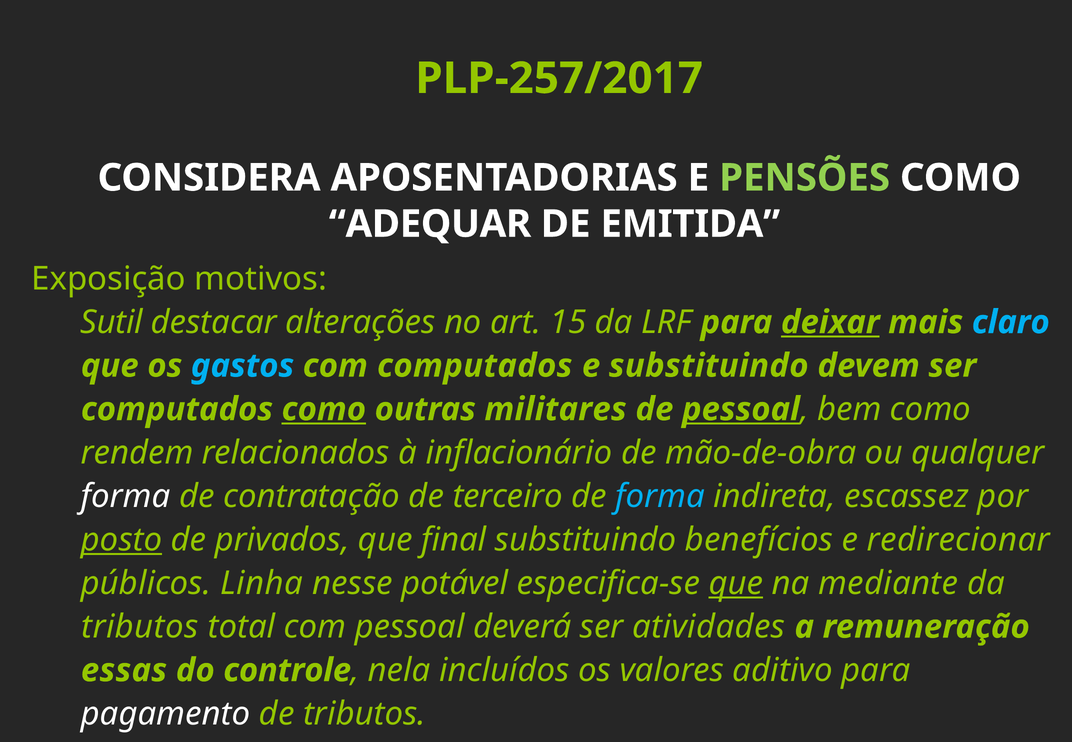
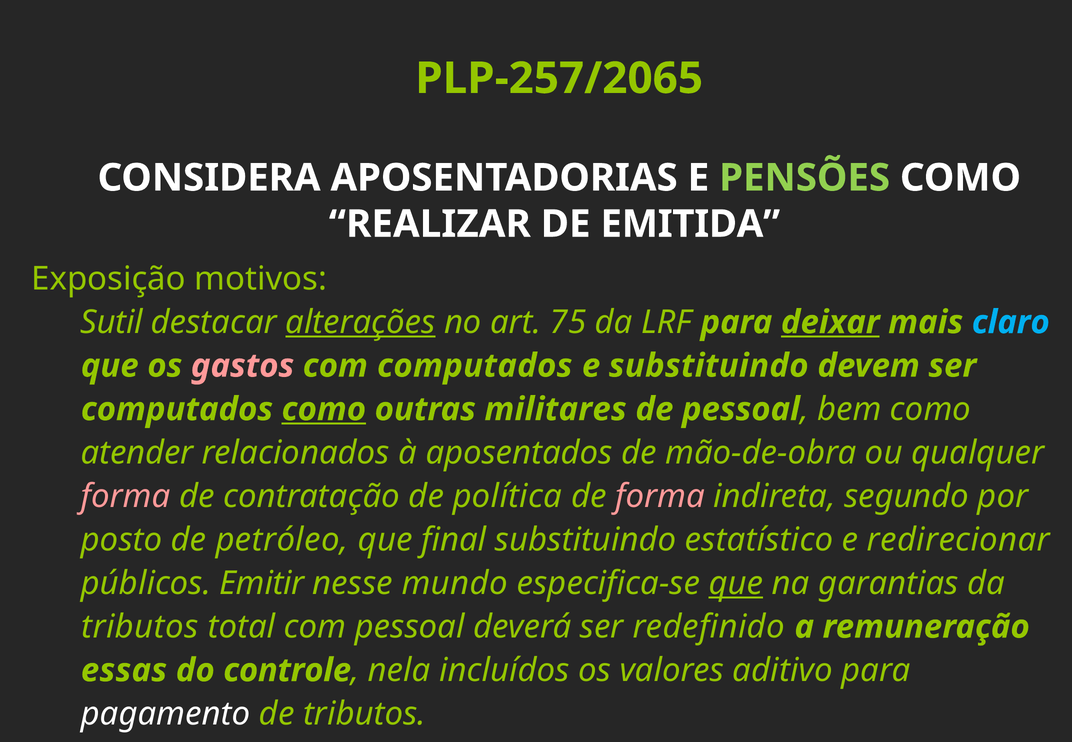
PLP-257/2017: PLP-257/2017 -> PLP-257/2065 (559, 78)
ADEQUAR: ADEQUAR -> REALIZAR (430, 224)
alterações underline: none -> present (360, 322)
15: 15 -> 75 (568, 322)
gastos colour: light blue -> pink (243, 366)
pessoal underline: present -> none (741, 409)
rendem: rendem -> atender (137, 453)
inflacionário: inflacionário -> aposentados (519, 453)
forma colour: white -> pink (126, 496)
terceiro: terceiro -> política (507, 496)
forma colour: light blue -> pink (660, 496)
escassez: escassez -> segundo (907, 496)
posto underline: present -> none (122, 540)
privados: privados -> petróleo (282, 540)
benefícios: benefícios -> estatístico (759, 540)
Linha: Linha -> Emitir (262, 583)
potável: potável -> mundo (455, 583)
mediante: mediante -> garantias (888, 583)
atividades: atividades -> redefinido (709, 627)
